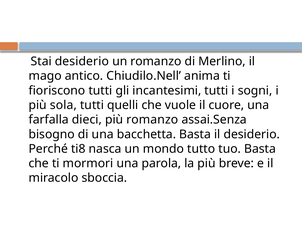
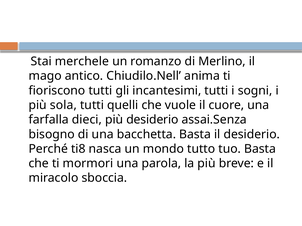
Stai desiderio: desiderio -> merchele (82, 62)
più romanzo: romanzo -> desiderio (152, 120)
